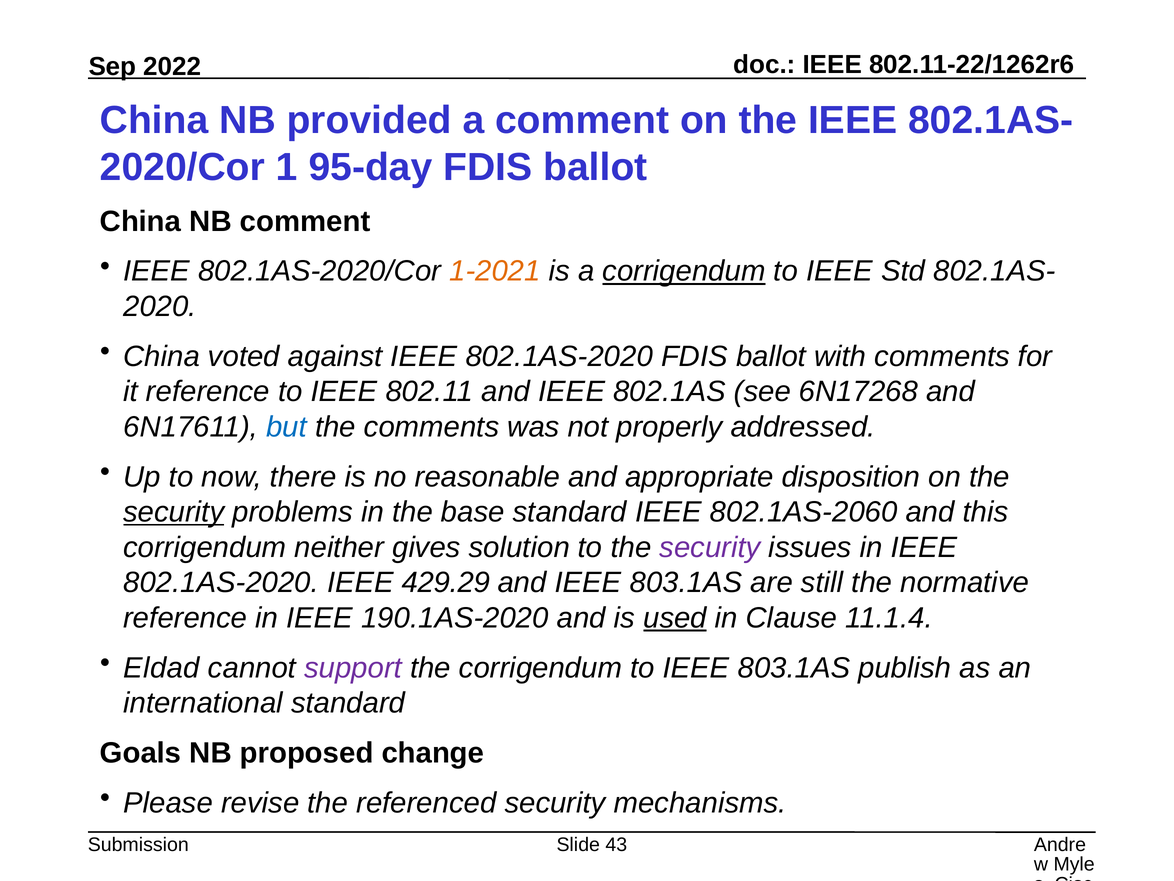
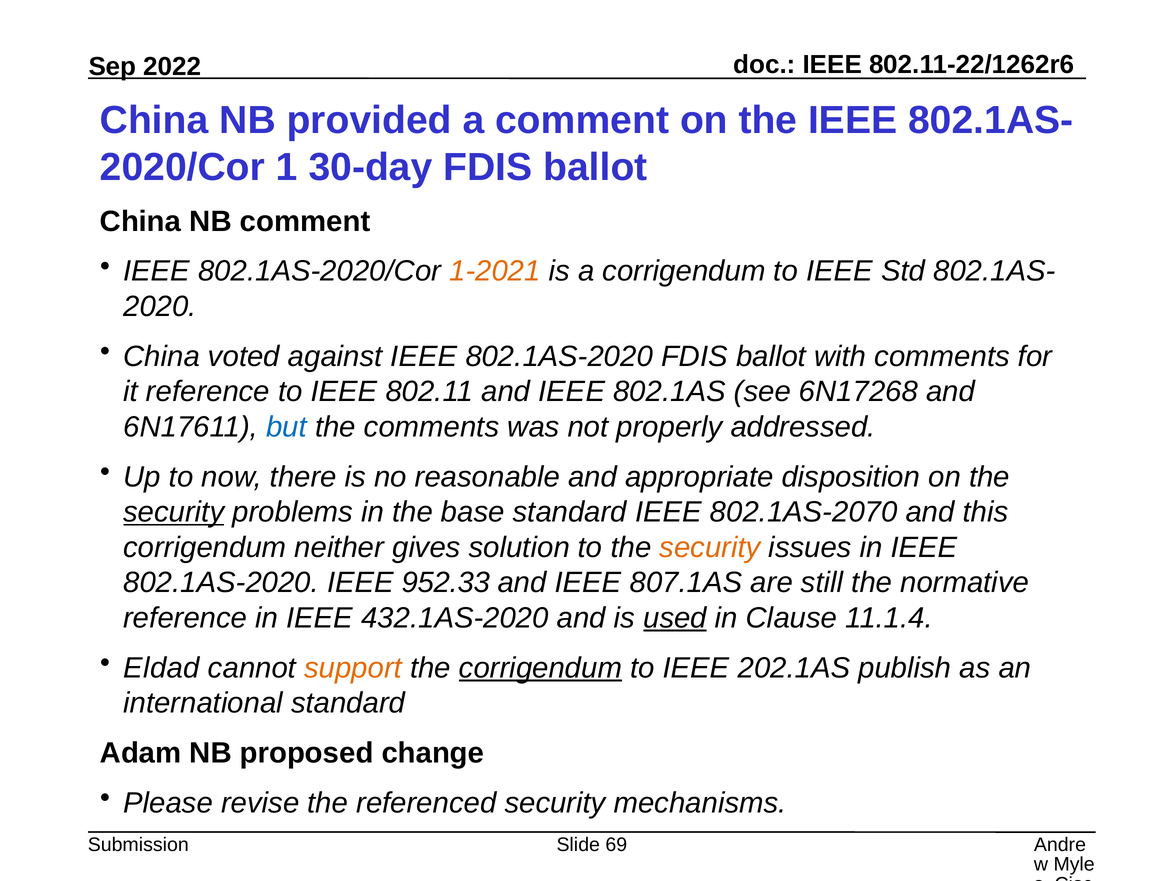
95-day: 95-day -> 30-day (370, 167)
corrigendum underline: present -> none (684, 271)
802.1AS-2060: 802.1AS-2060 -> 802.1AS-2070 (804, 512)
security colour: purple -> orange (710, 547)
429.29: 429.29 -> 952.33 (446, 582)
and IEEE 803.1AS: 803.1AS -> 807.1AS (686, 582)
190.1AS-2020: 190.1AS-2020 -> 432.1AS-2020 (455, 618)
support colour: purple -> orange (353, 667)
corrigendum underline: none -> present (540, 667)
to IEEE 803.1AS: 803.1AS -> 202.1AS (794, 667)
Goals: Goals -> Adam (141, 753)
43: 43 -> 69 (616, 844)
